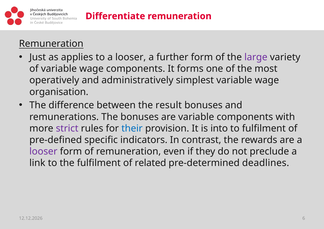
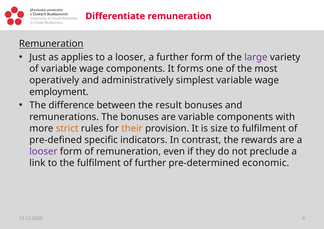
organisation: organisation -> employment (59, 92)
strict colour: purple -> orange (67, 128)
their colour: blue -> orange (132, 128)
into: into -> size (219, 128)
of related: related -> further (150, 163)
deadlines: deadlines -> economic (266, 163)
